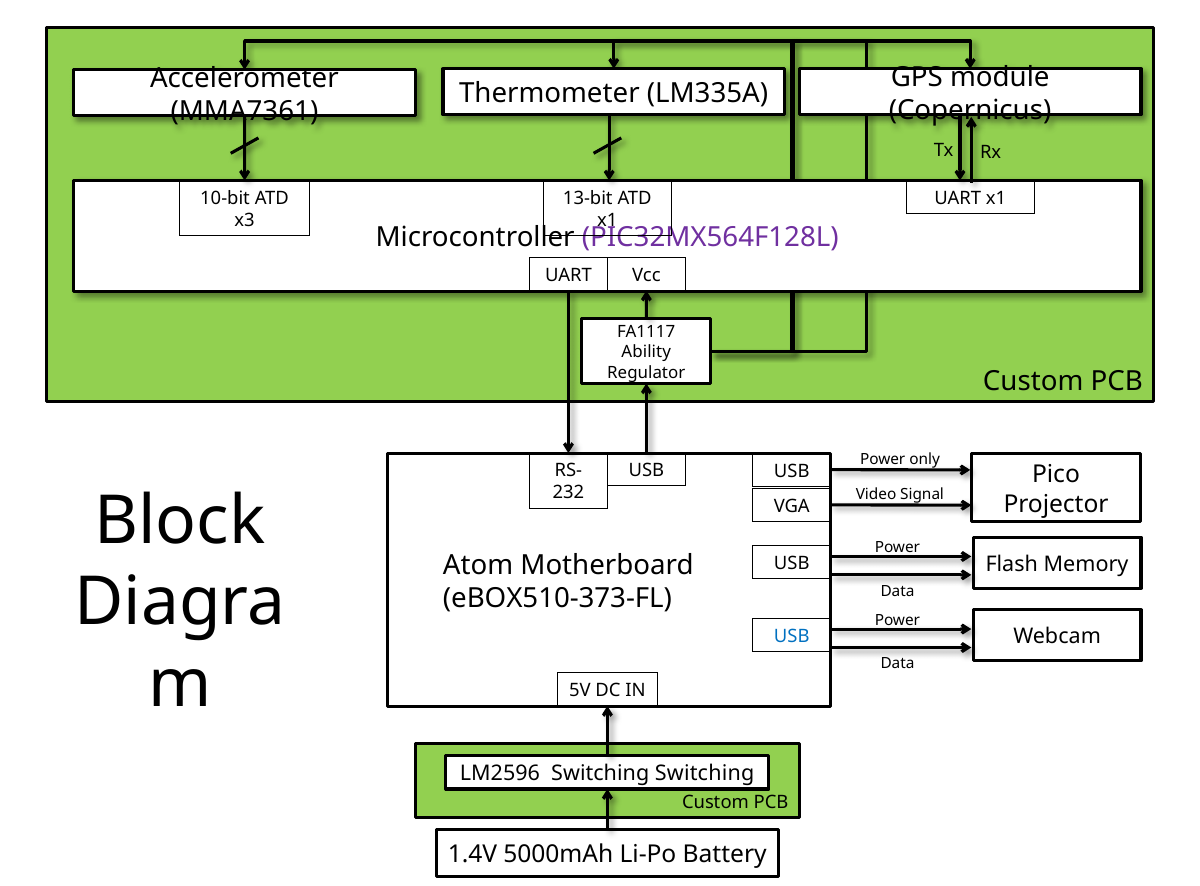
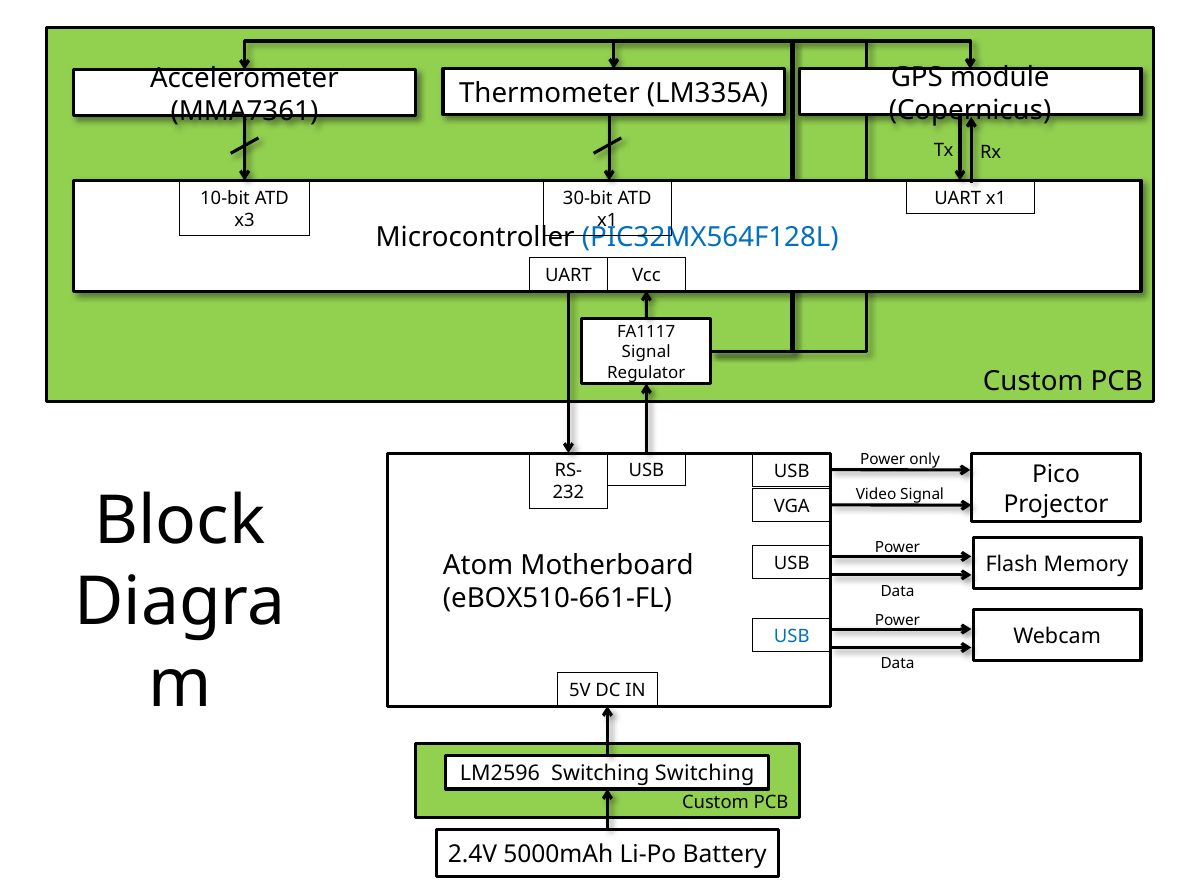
13-bit: 13-bit -> 30-bit (588, 198)
PIC32MX564F128L colour: purple -> blue (710, 238)
Ability: Ability -> Signal (646, 352)
eBOX510-373-FL: eBOX510-373-FL -> eBOX510-661-FL (557, 599)
1.4V: 1.4V -> 2.4V (472, 855)
